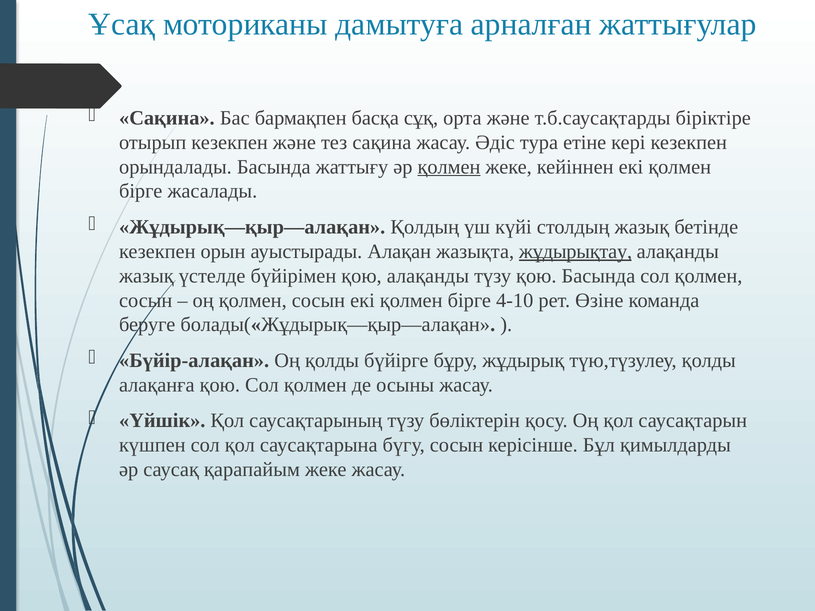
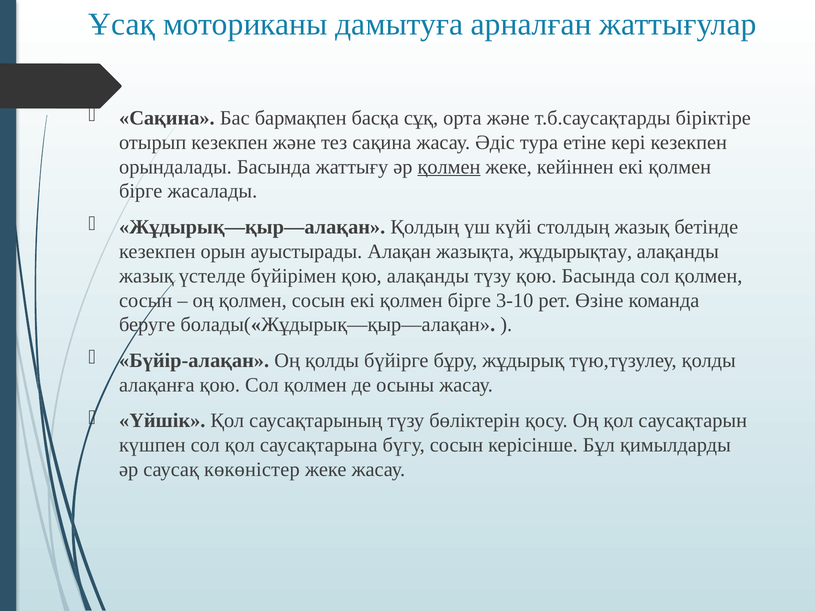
жұдырықтау underline: present -> none (576, 252)
4-10: 4-10 -> 3-10 (515, 300)
қарапайым: қарапайым -> көкөністер (252, 470)
